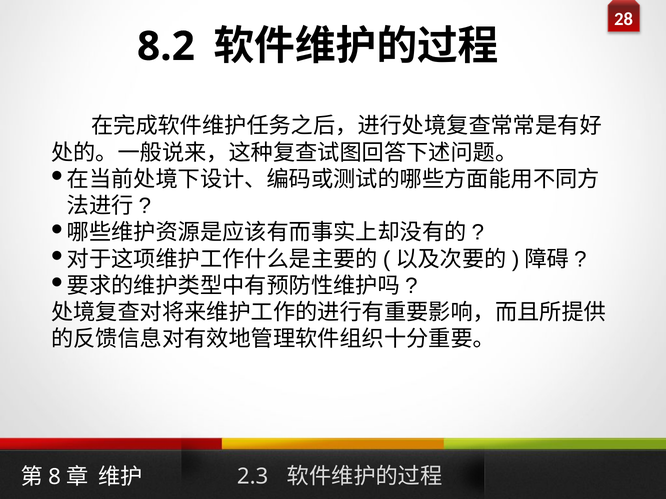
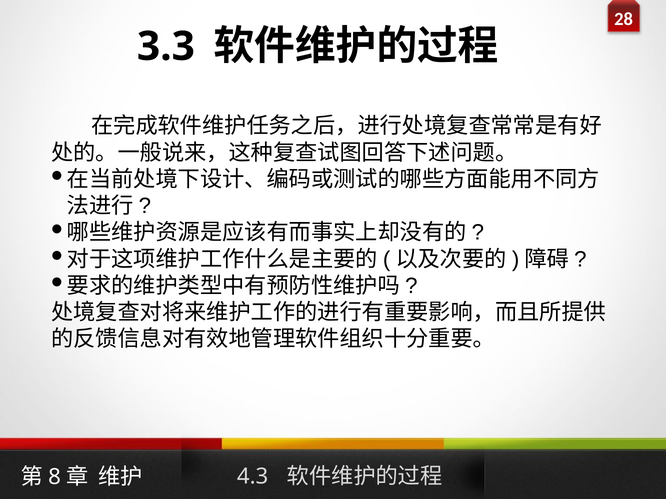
8.2: 8.2 -> 3.3 (166, 47)
2.3: 2.3 -> 4.3 (253, 477)
